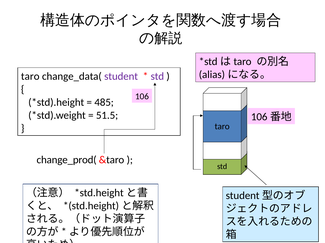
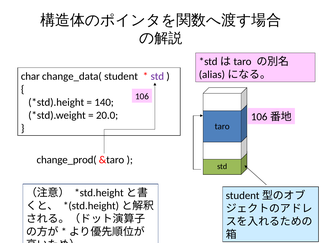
taro: taro -> char (30, 77)
student colour: purple -> black (121, 77)
485: 485 -> 140 (104, 103)
51.5: 51.5 -> 20.0 (107, 116)
